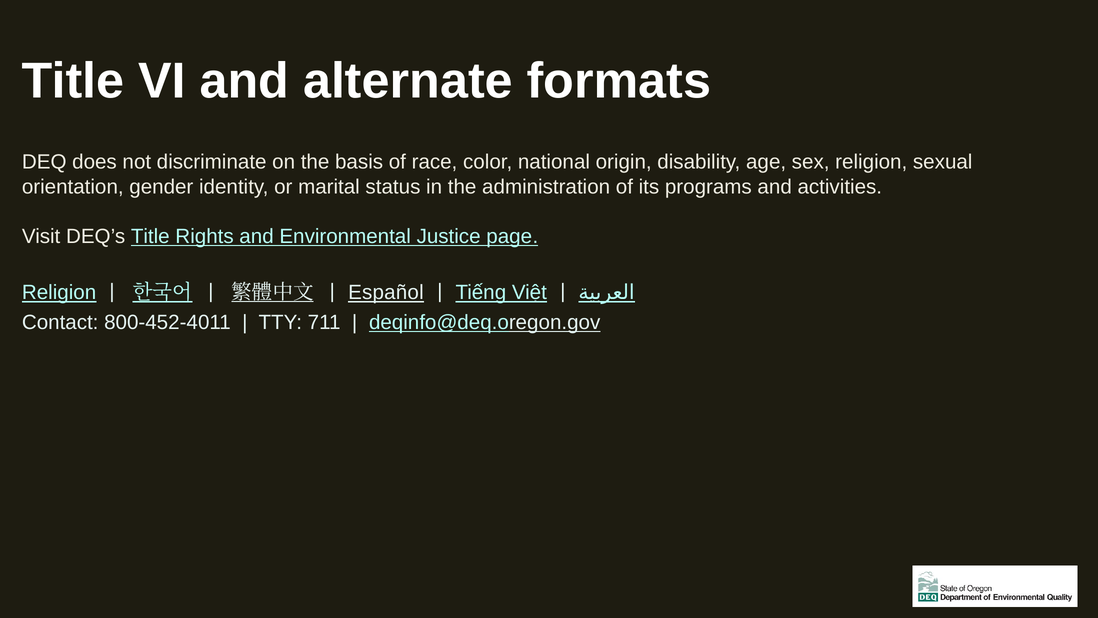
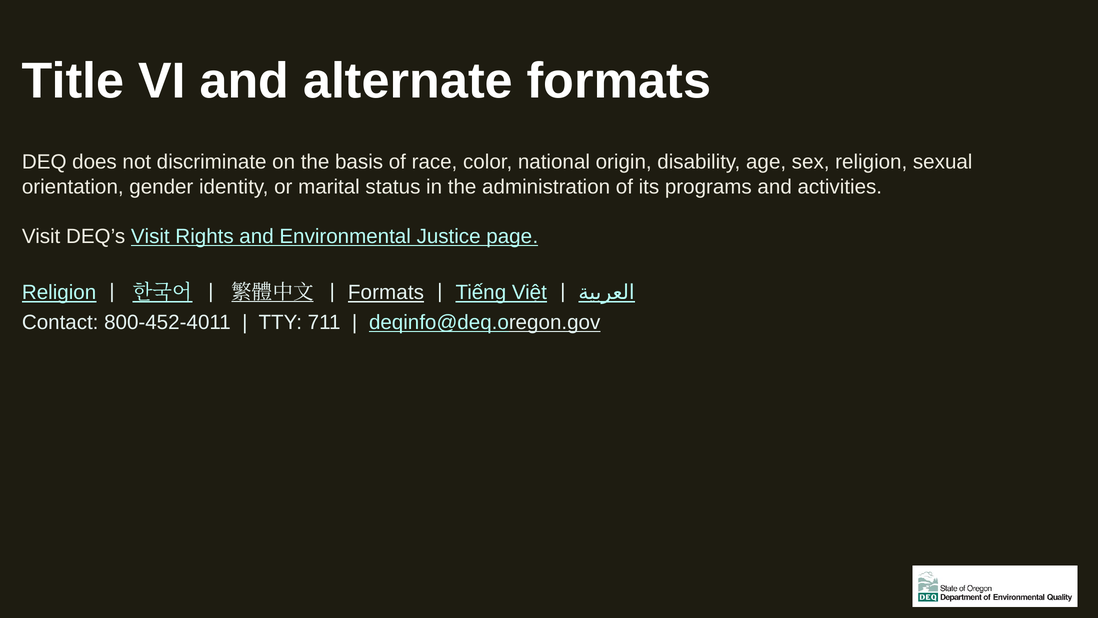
DEQ’s Title: Title -> Visit (150, 236)
Español: Español -> Formats (386, 292)
